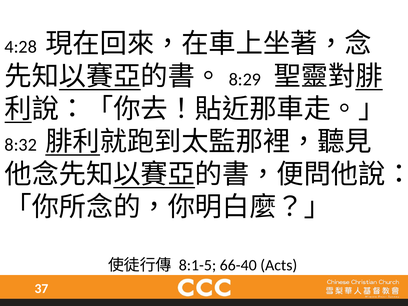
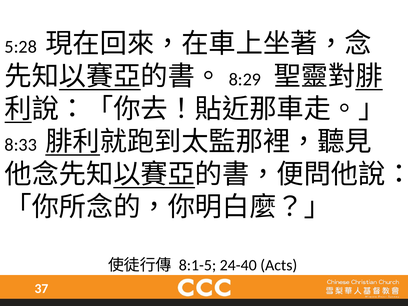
4:28: 4:28 -> 5:28 (21, 47)
8:32: 8:32 -> 8:33 (21, 145)
66-40: 66-40 -> 24-40 (238, 265)
